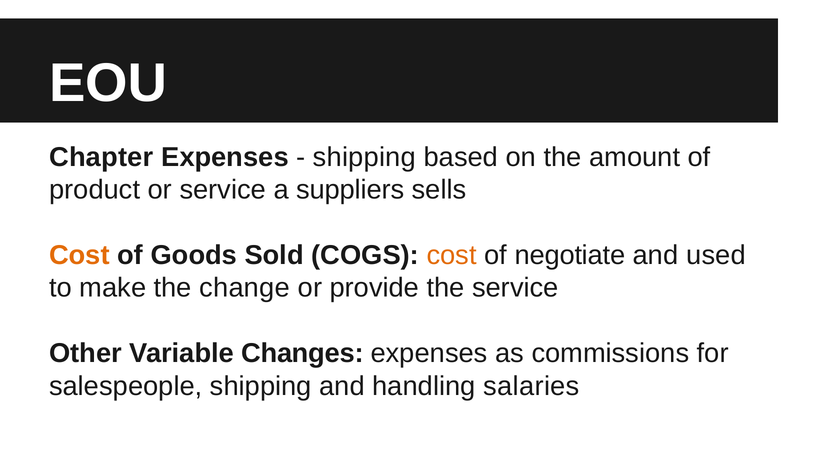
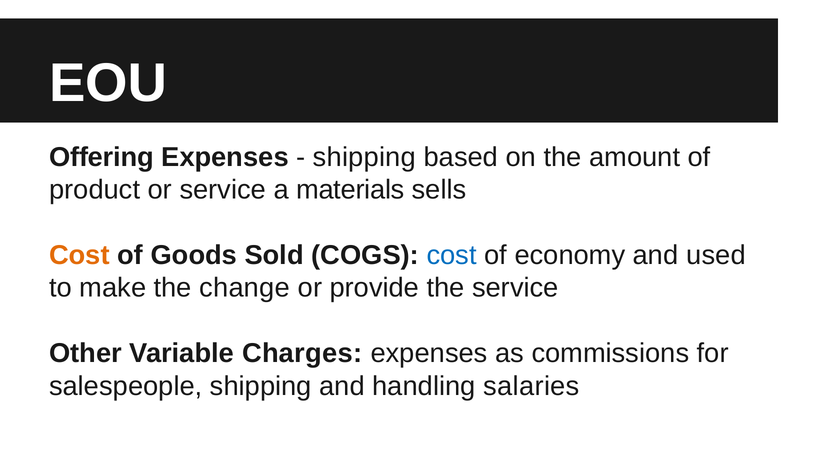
Chapter: Chapter -> Offering (102, 157)
suppliers: suppliers -> materials (350, 190)
cost colour: orange -> blue (452, 256)
negotiate: negotiate -> economy (570, 256)
Changes: Changes -> Charges (302, 354)
